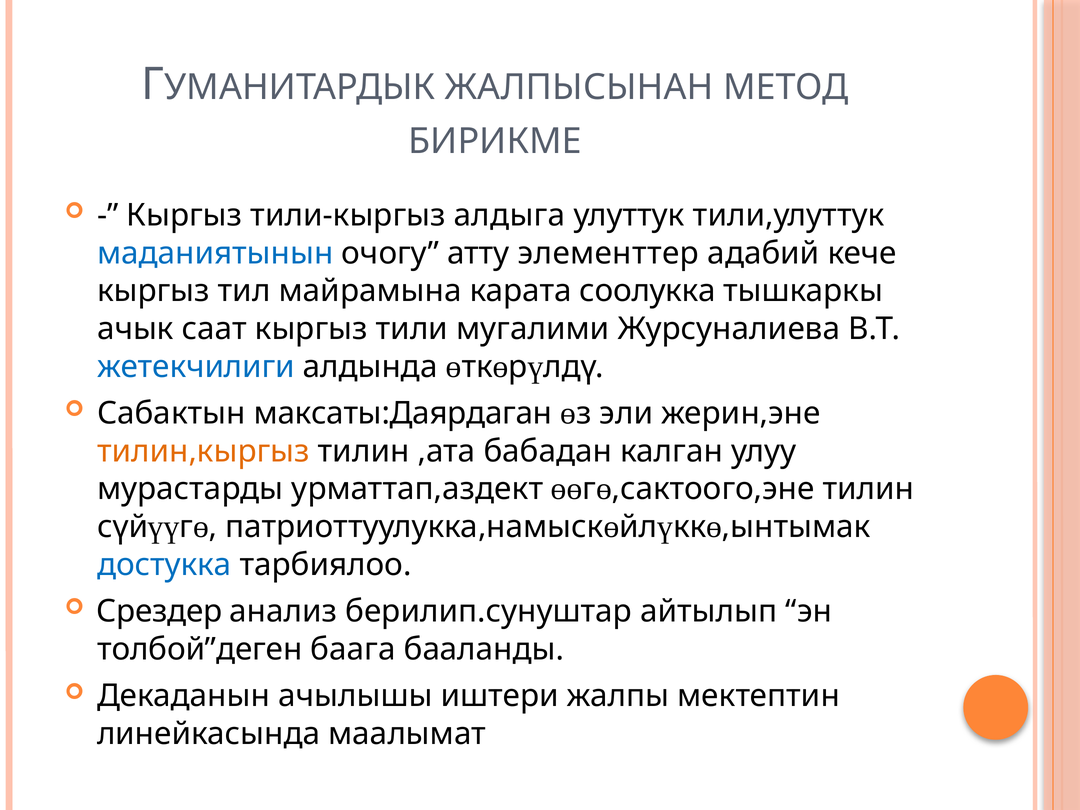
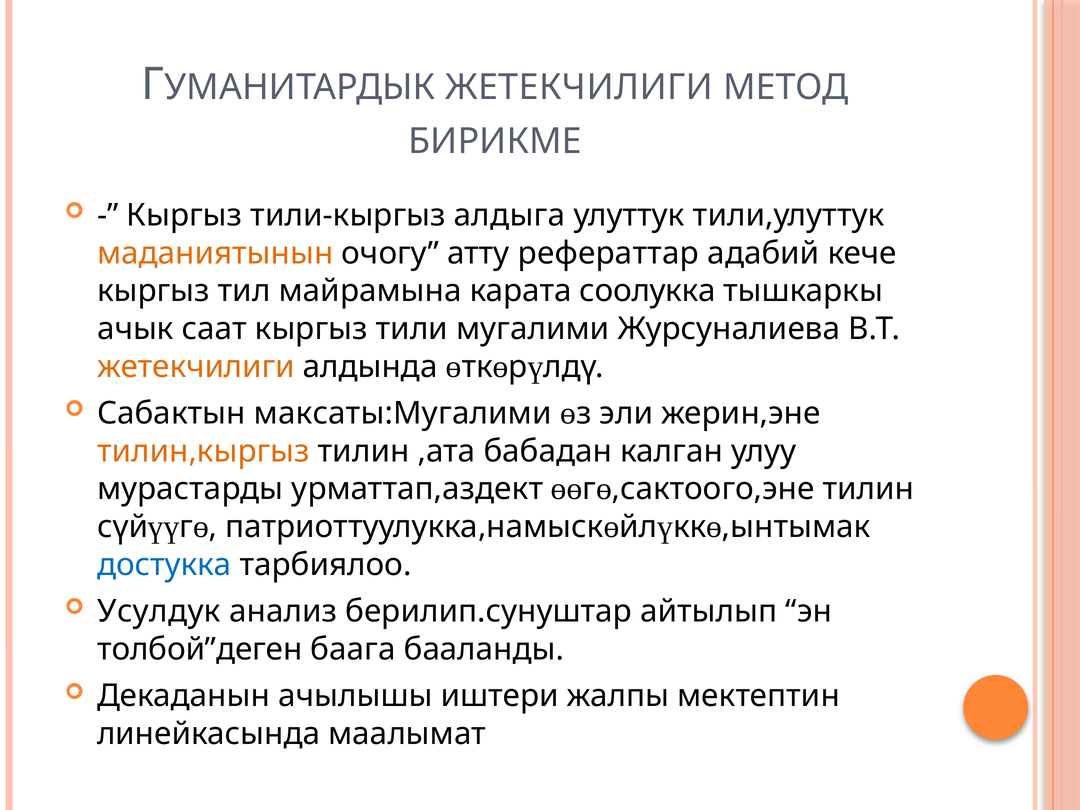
ЖАЛПЫСЫНАН: ЖАЛПЫСЫНАН -> ЖЕТЕКЧИЛИГИ (579, 87)
маданиятынын colour: blue -> orange (215, 253)
элементтер: элементтер -> рефераттар (608, 253)
жетекчилиги colour: blue -> orange (196, 367)
максаты:Даярдаган: максаты:Даярдаган -> максаты:Мугалими (403, 413)
Срездер: Срездер -> Усулдук (159, 611)
